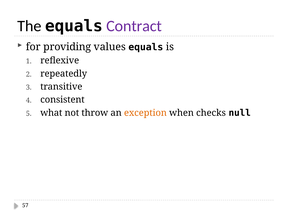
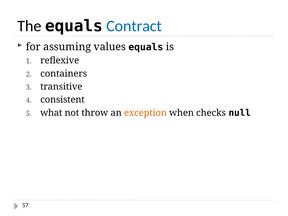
Contract colour: purple -> blue (134, 26)
providing: providing -> assuming (67, 47)
repeatedly: repeatedly -> containers (64, 74)
